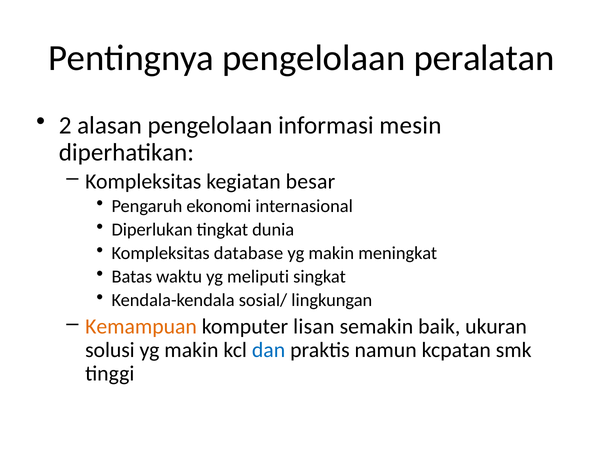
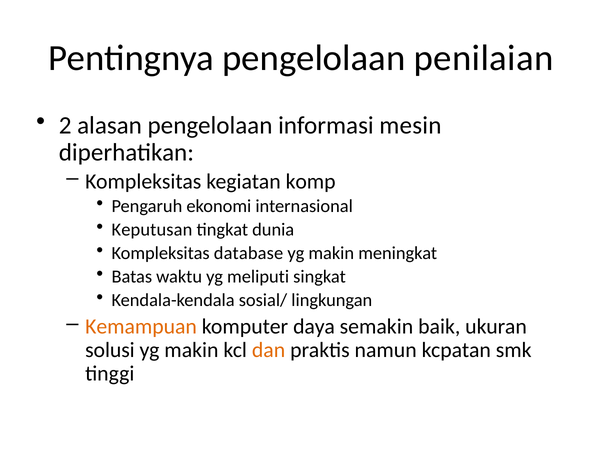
peralatan: peralatan -> penilaian (484, 58)
besar: besar -> komp (311, 182)
Diperlukan: Diperlukan -> Keputusan (152, 230)
lisan: lisan -> daya (314, 327)
dan colour: blue -> orange (269, 350)
